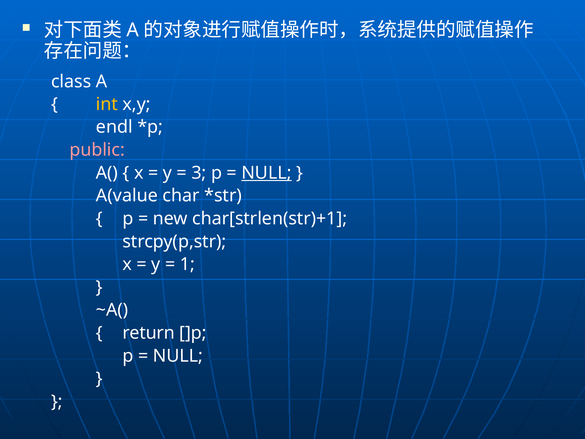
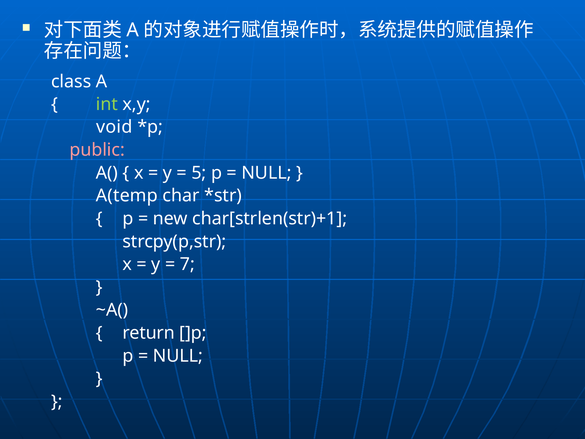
int colour: yellow -> light green (107, 104)
endl: endl -> void (114, 127)
3: 3 -> 5 (199, 173)
NULL underline: present -> none (266, 173)
A(value: A(value -> A(temp (127, 196)
1: 1 -> 7 (187, 264)
